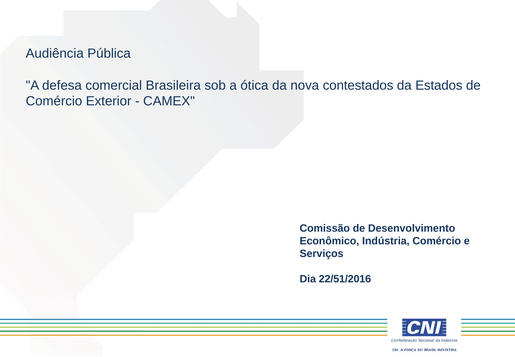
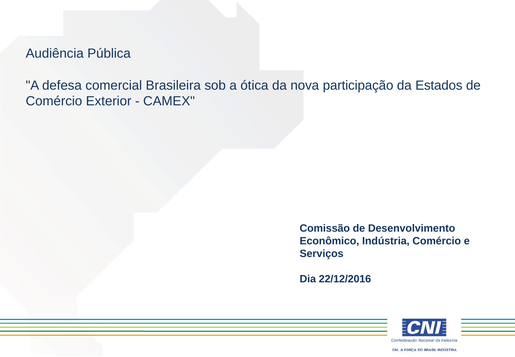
contestados: contestados -> participação (358, 85)
22/51/2016: 22/51/2016 -> 22/12/2016 (345, 279)
